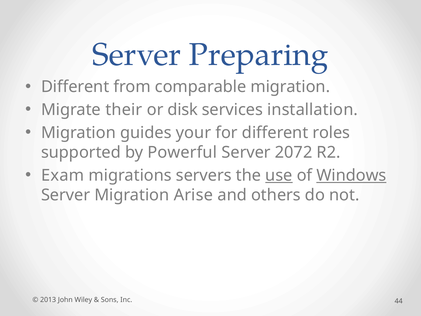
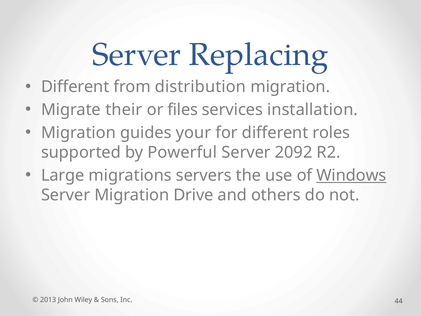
Preparing: Preparing -> Replacing (259, 55)
comparable: comparable -> distribution (201, 87)
disk: disk -> files (183, 110)
2072: 2072 -> 2092 (294, 152)
Exam: Exam -> Large (63, 175)
use underline: present -> none (279, 175)
Arise: Arise -> Drive (193, 195)
